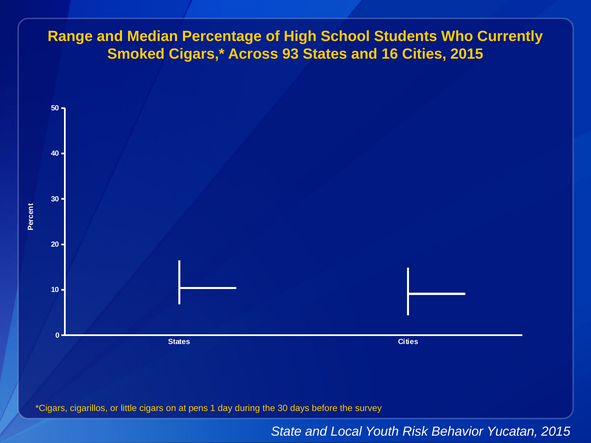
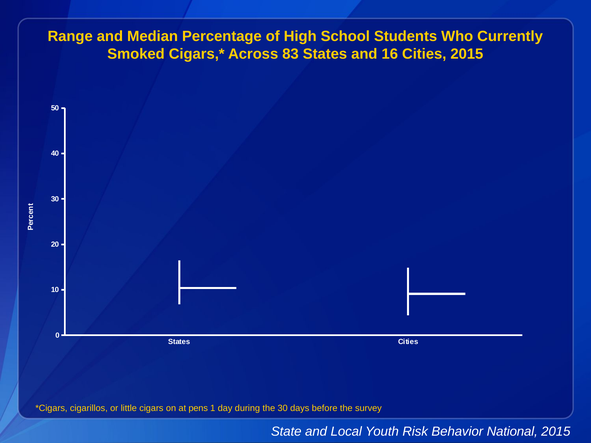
93: 93 -> 83 (291, 54)
Yucatan: Yucatan -> National (512, 432)
